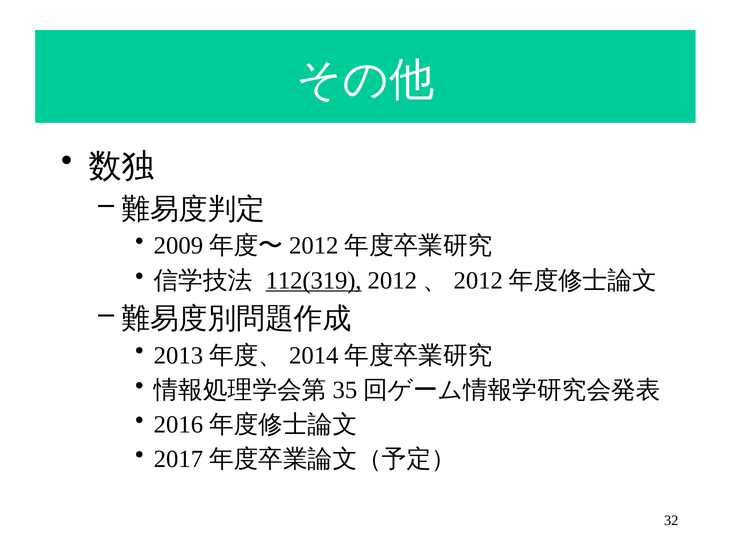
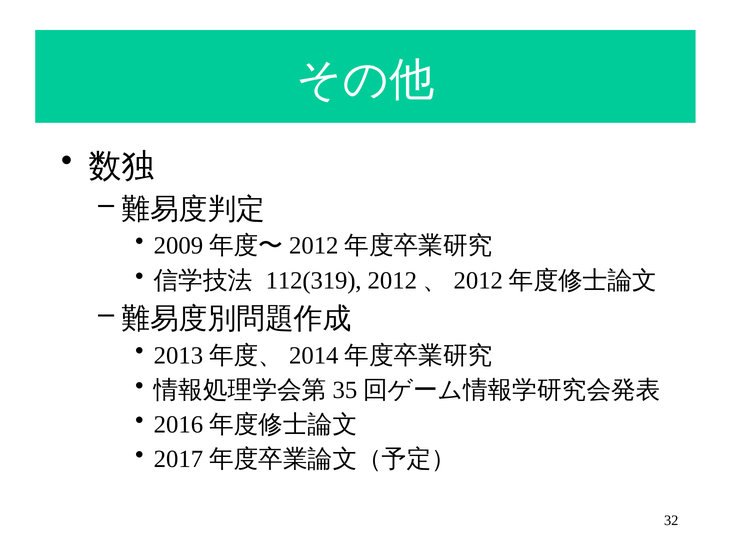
112(319 underline: present -> none (314, 280)
